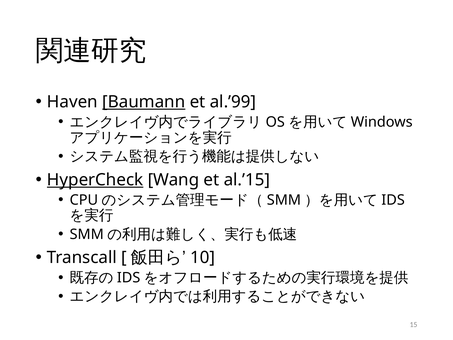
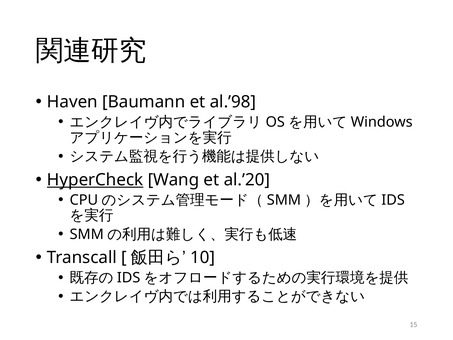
Baumann underline: present -> none (144, 102)
al.’99: al.’99 -> al.’98 (233, 102)
al.’15: al.’15 -> al.’20 (247, 180)
